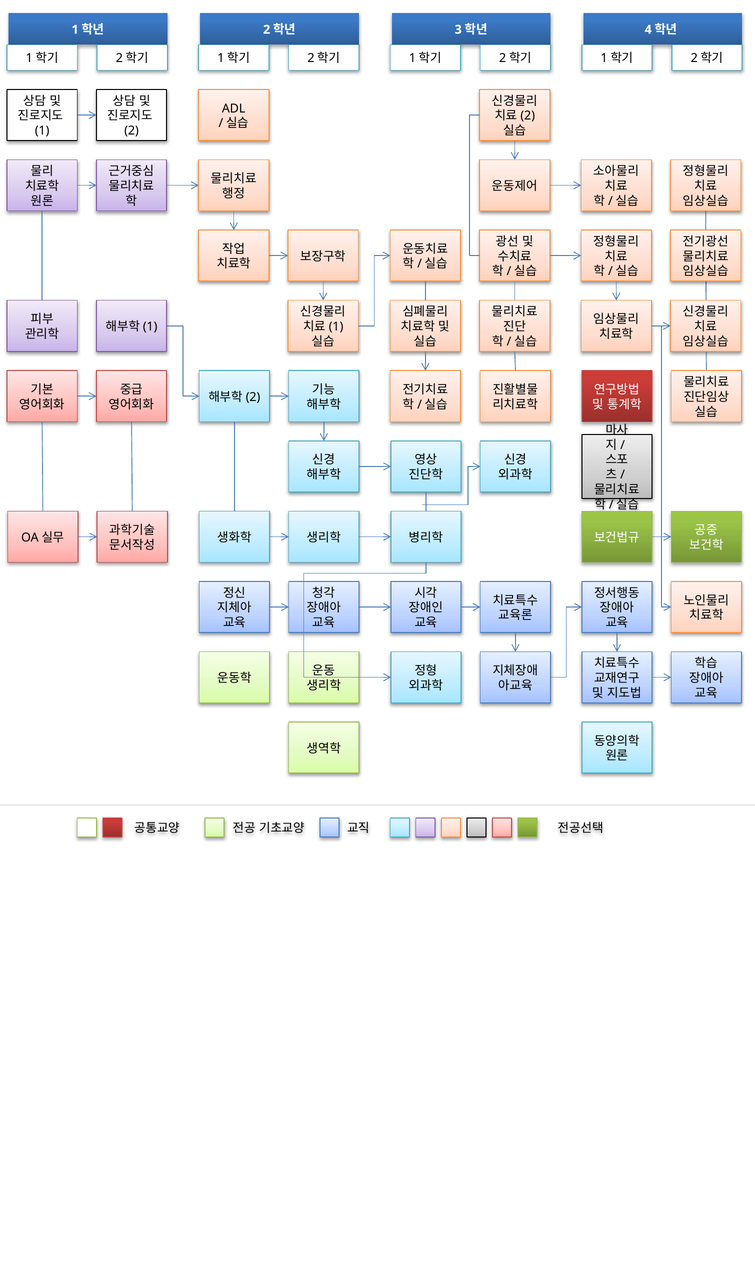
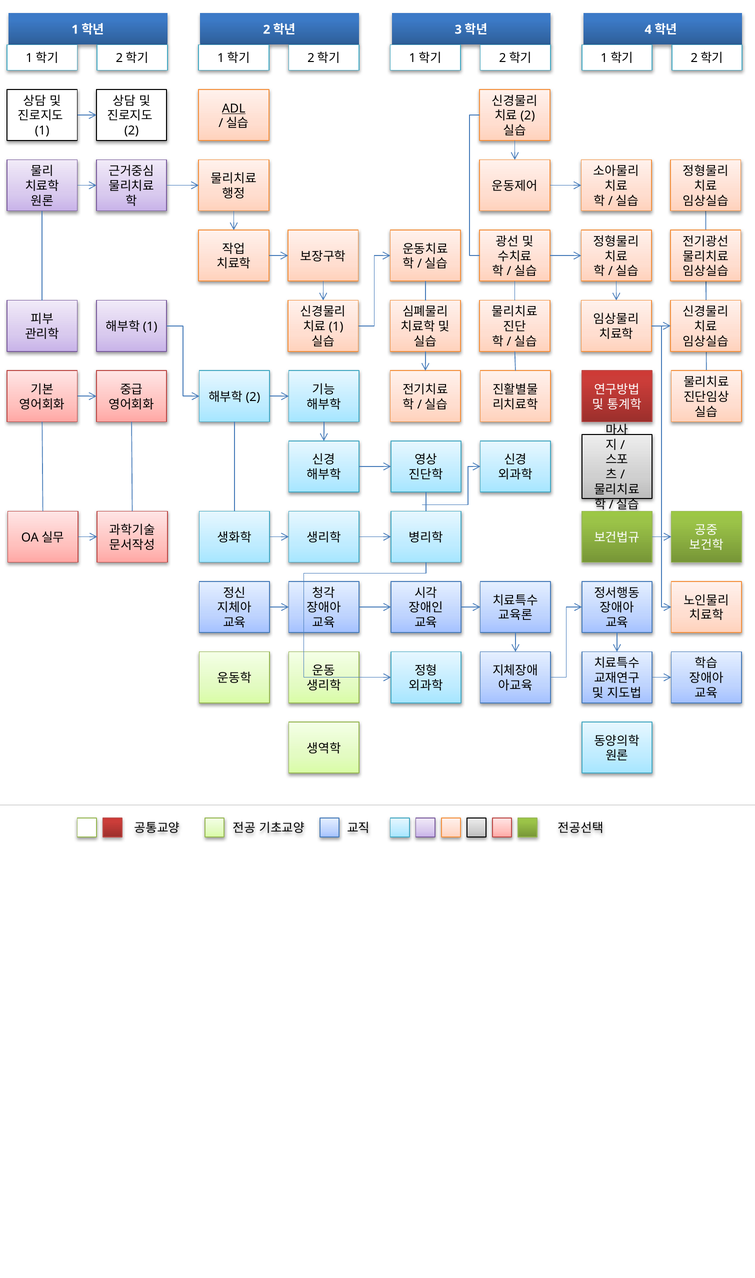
ADL underline: none -> present (234, 108)
